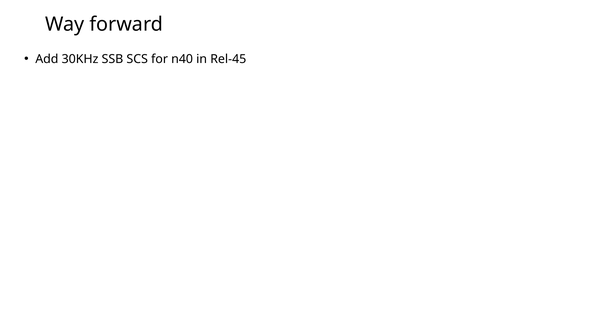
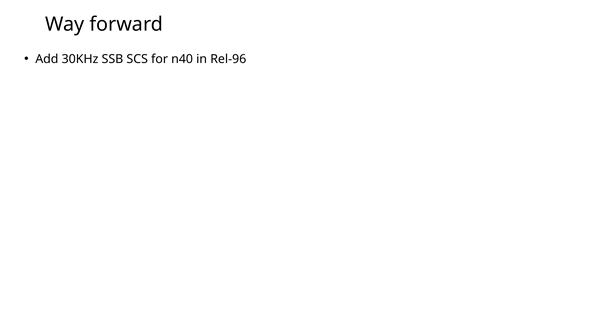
Rel-45: Rel-45 -> Rel-96 (228, 59)
